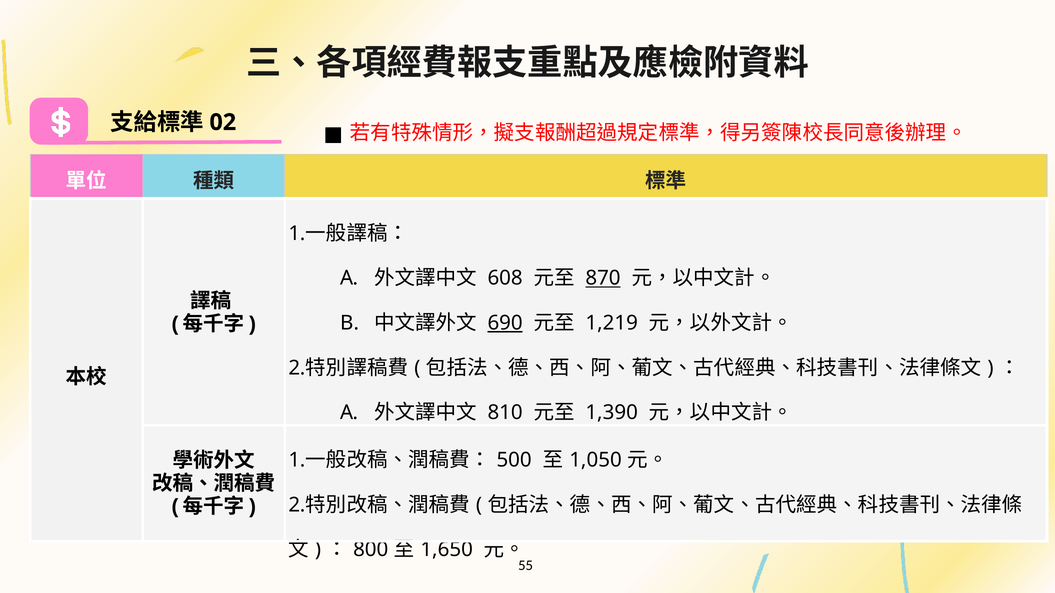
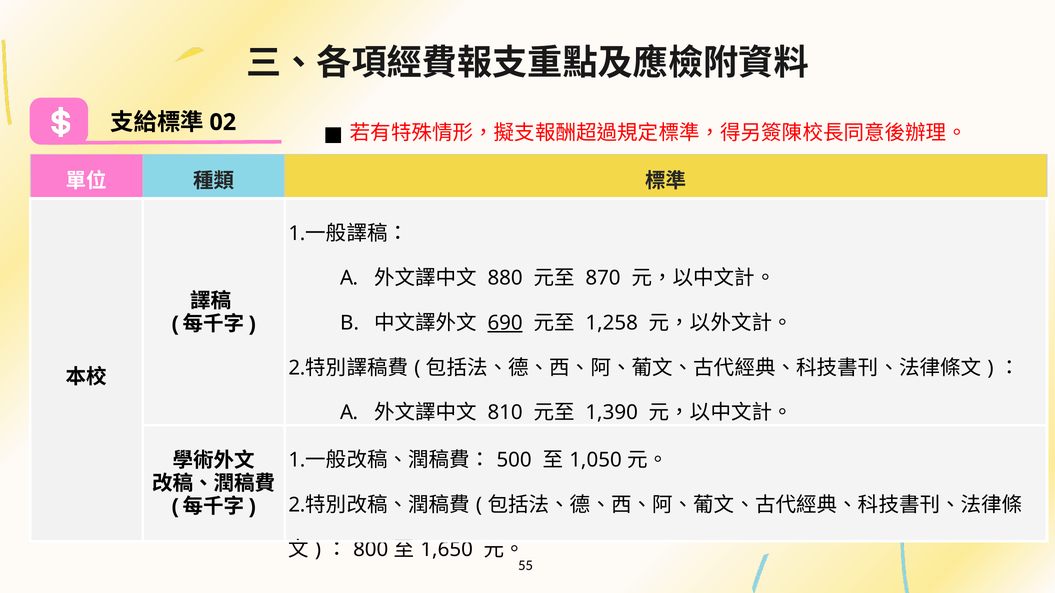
608: 608 -> 880 (505, 278)
870 underline: present -> none (603, 278)
1,219: 1,219 -> 1,258 (612, 323)
